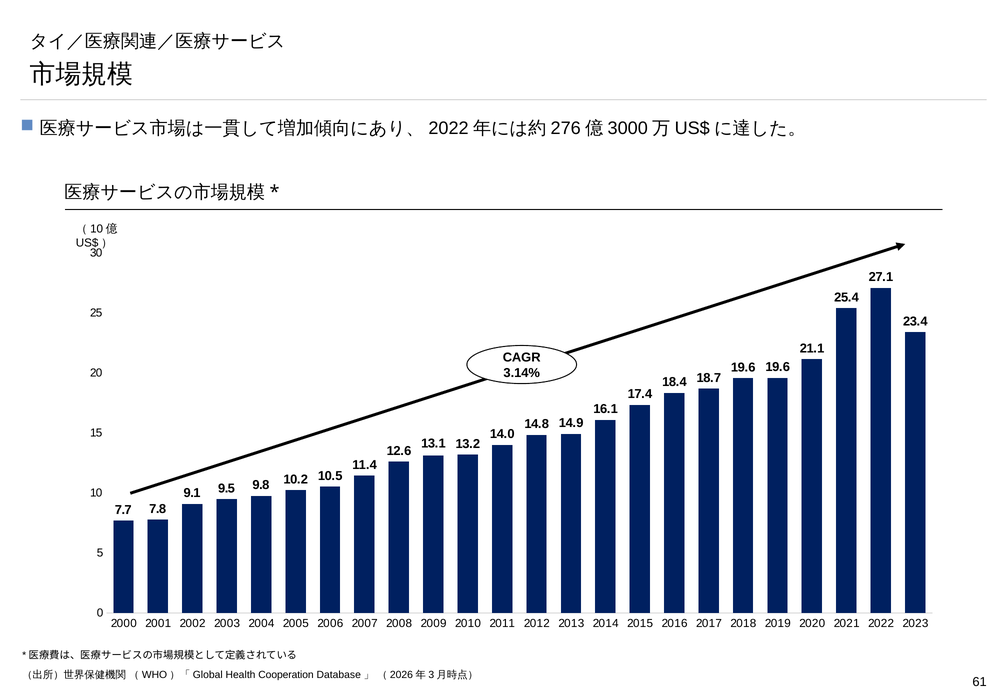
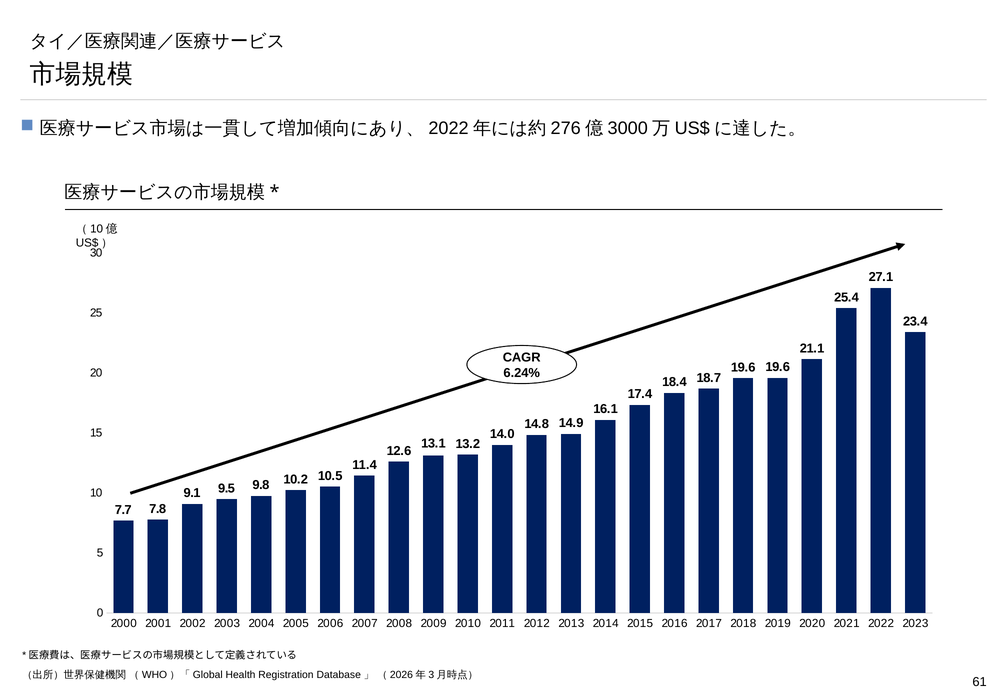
3.14%: 3.14% -> 6.24% (522, 373)
Cooperation: Cooperation -> Registration (286, 675)
